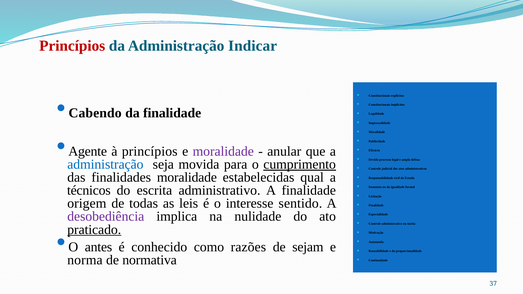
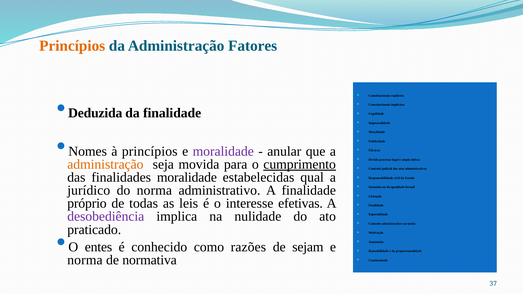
Princípios colour: red -> orange (72, 46)
Indicar: Indicar -> Fatores (253, 46)
Cabendo: Cabendo -> Deduzida (95, 113)
Agente: Agente -> Nomes (88, 151)
administração colour: blue -> orange (105, 164)
técnicos: técnicos -> jurídico (89, 191)
do escrita: escrita -> norma (154, 191)
origem: origem -> próprio (87, 204)
sentido: sentido -> efetivas (301, 204)
praticado underline: present -> none (94, 230)
antes: antes -> entes (98, 247)
